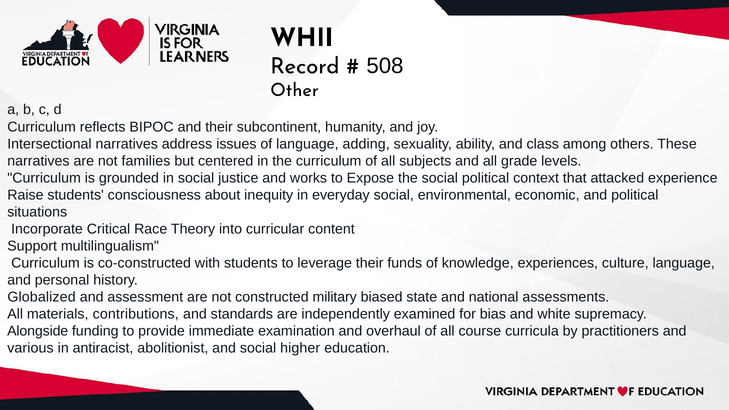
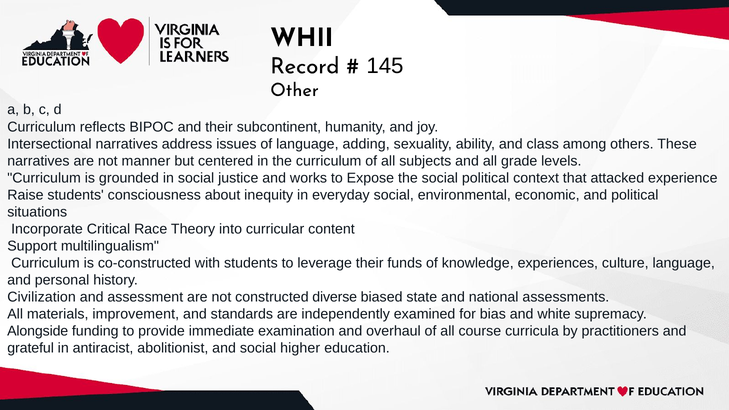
508: 508 -> 145 (385, 66)
families: families -> manner (146, 161)
Globalized: Globalized -> Civilization (42, 297)
military: military -> diverse (335, 297)
contributions: contributions -> improvement (136, 314)
various: various -> grateful (31, 348)
